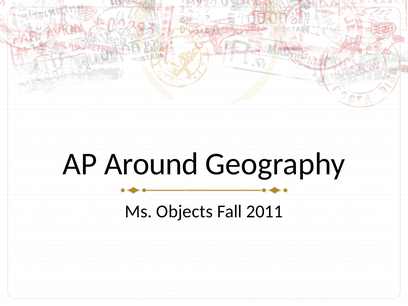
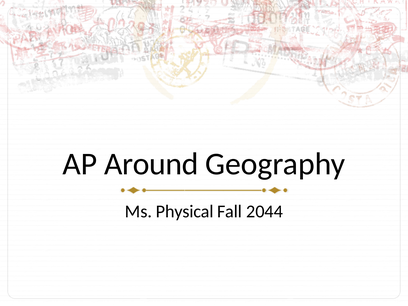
Objects: Objects -> Physical (185, 211)
2011: 2011 -> 2044 (265, 211)
